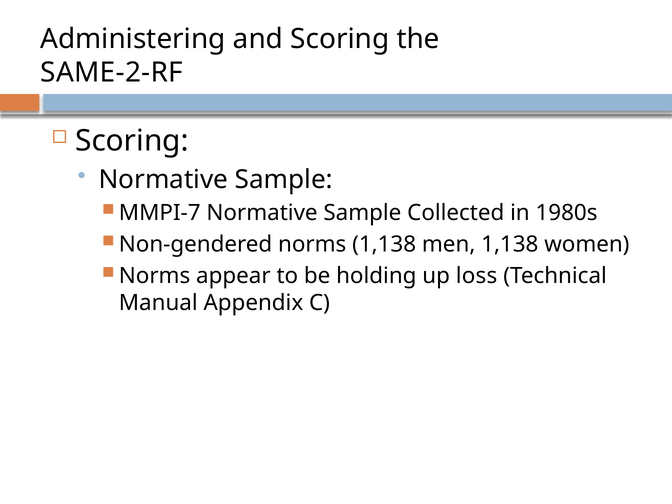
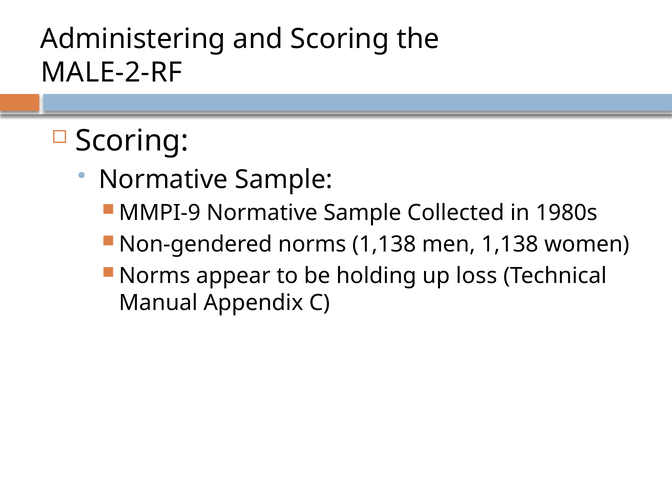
SAME-2-RF: SAME-2-RF -> MALE-2-RF (112, 72)
MMPI-7: MMPI-7 -> MMPI-9 (160, 213)
